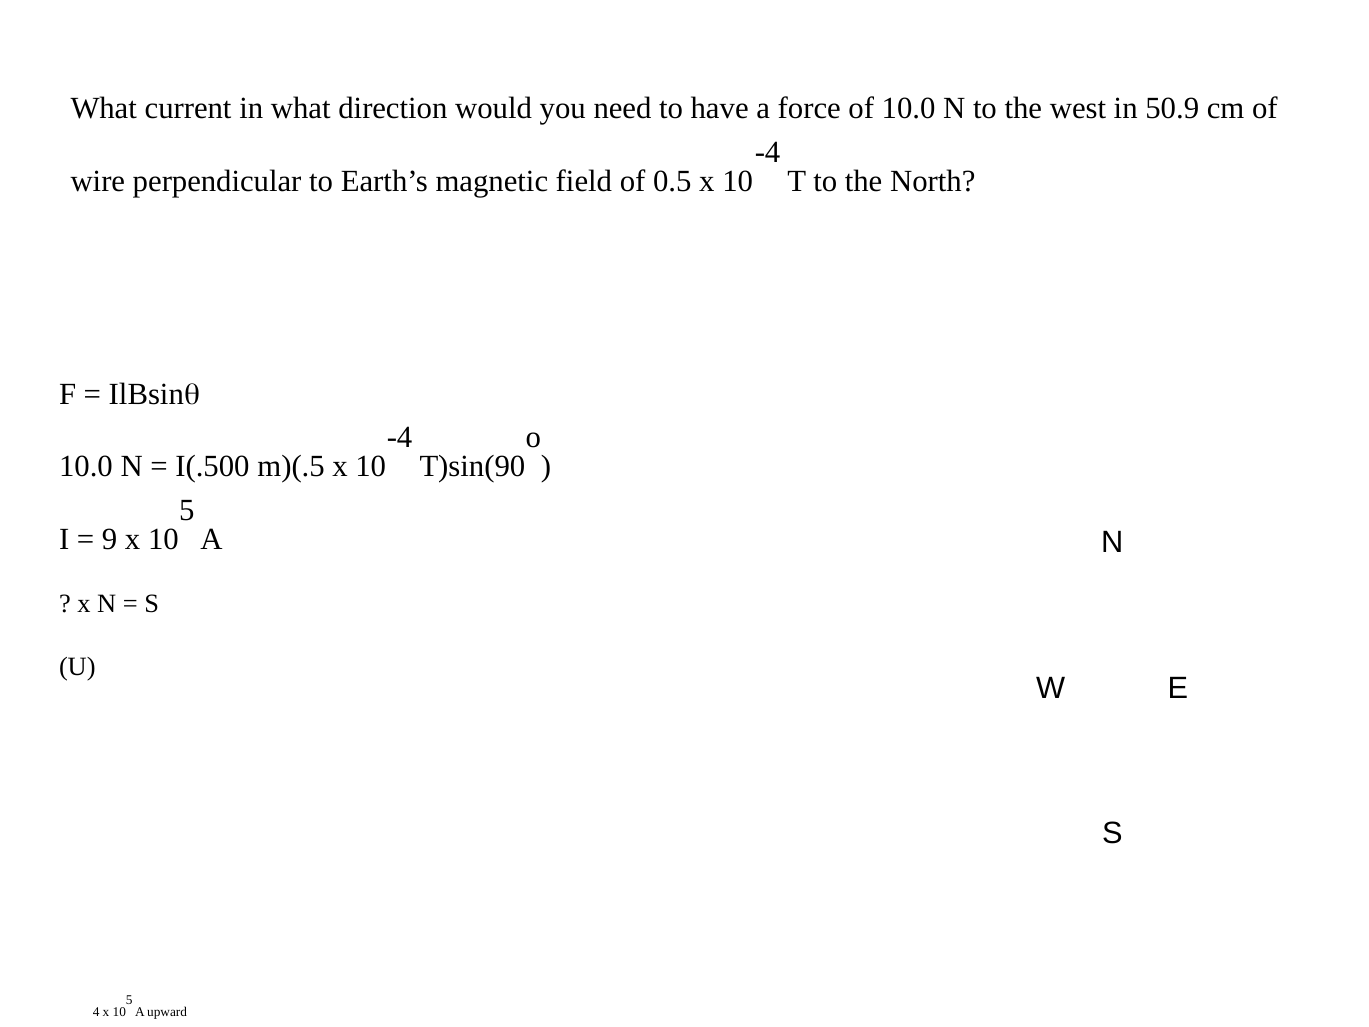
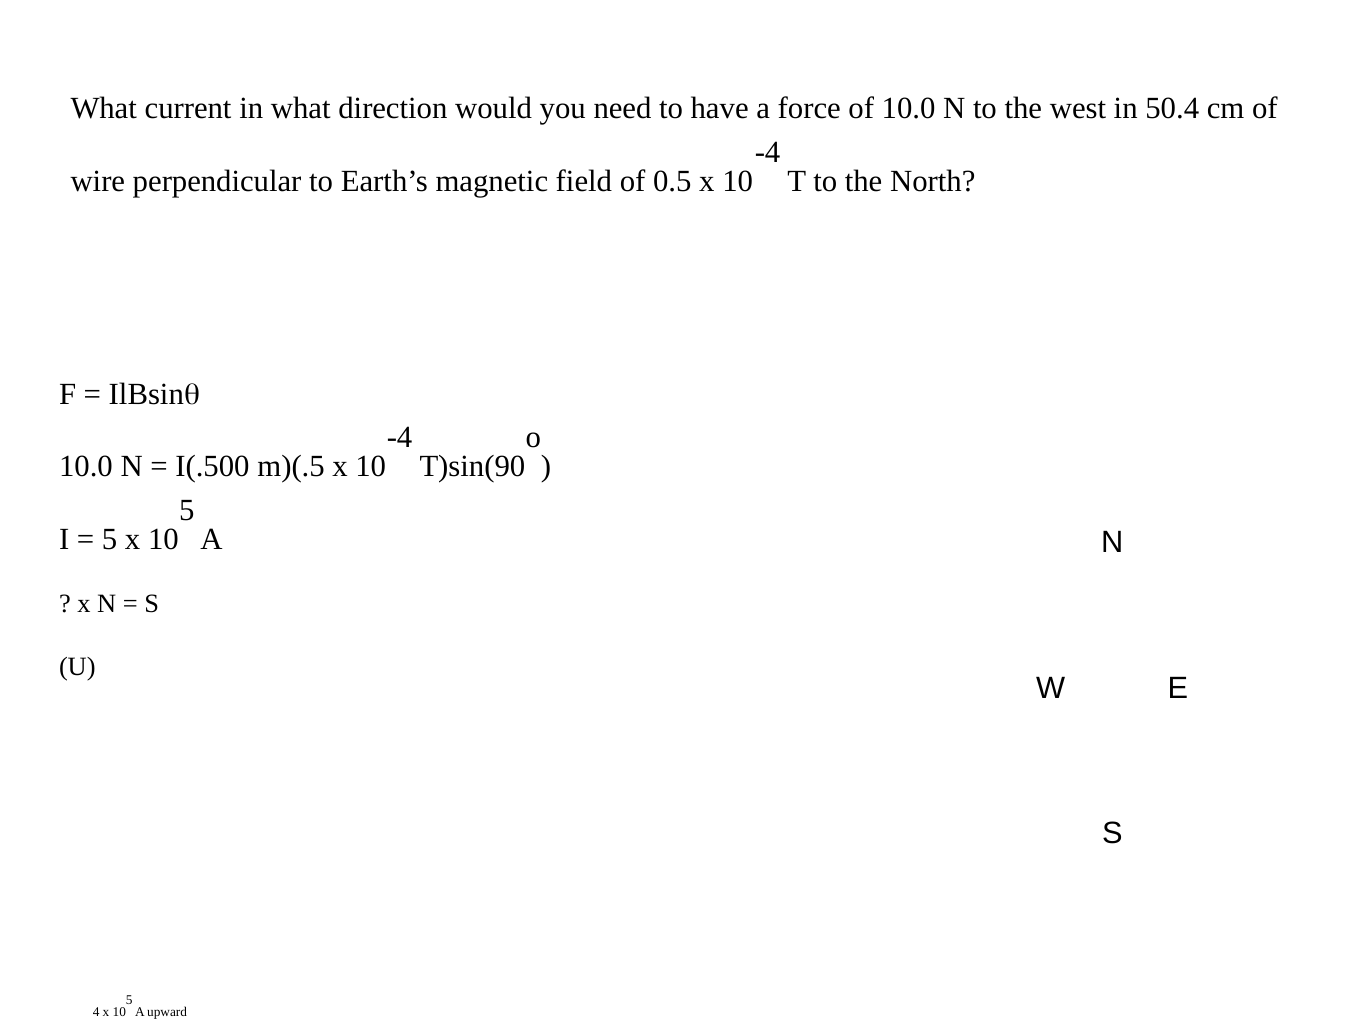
50.9: 50.9 -> 50.4 (1172, 109)
9: 9 -> 5 (110, 539)
